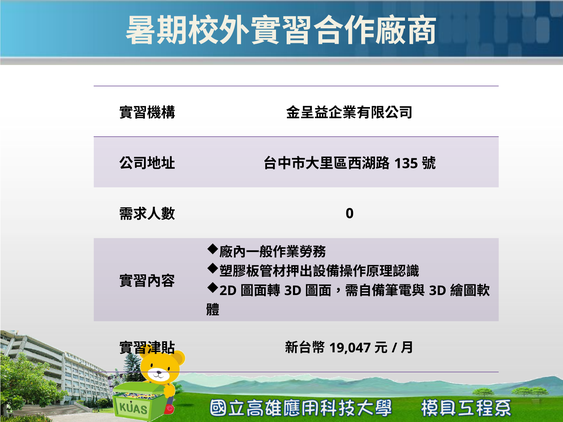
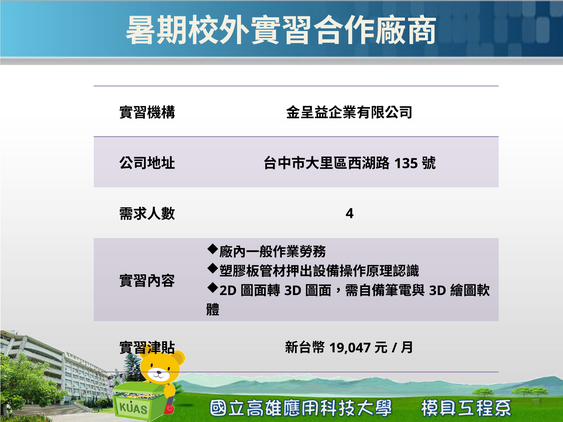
0: 0 -> 4 (350, 214)
